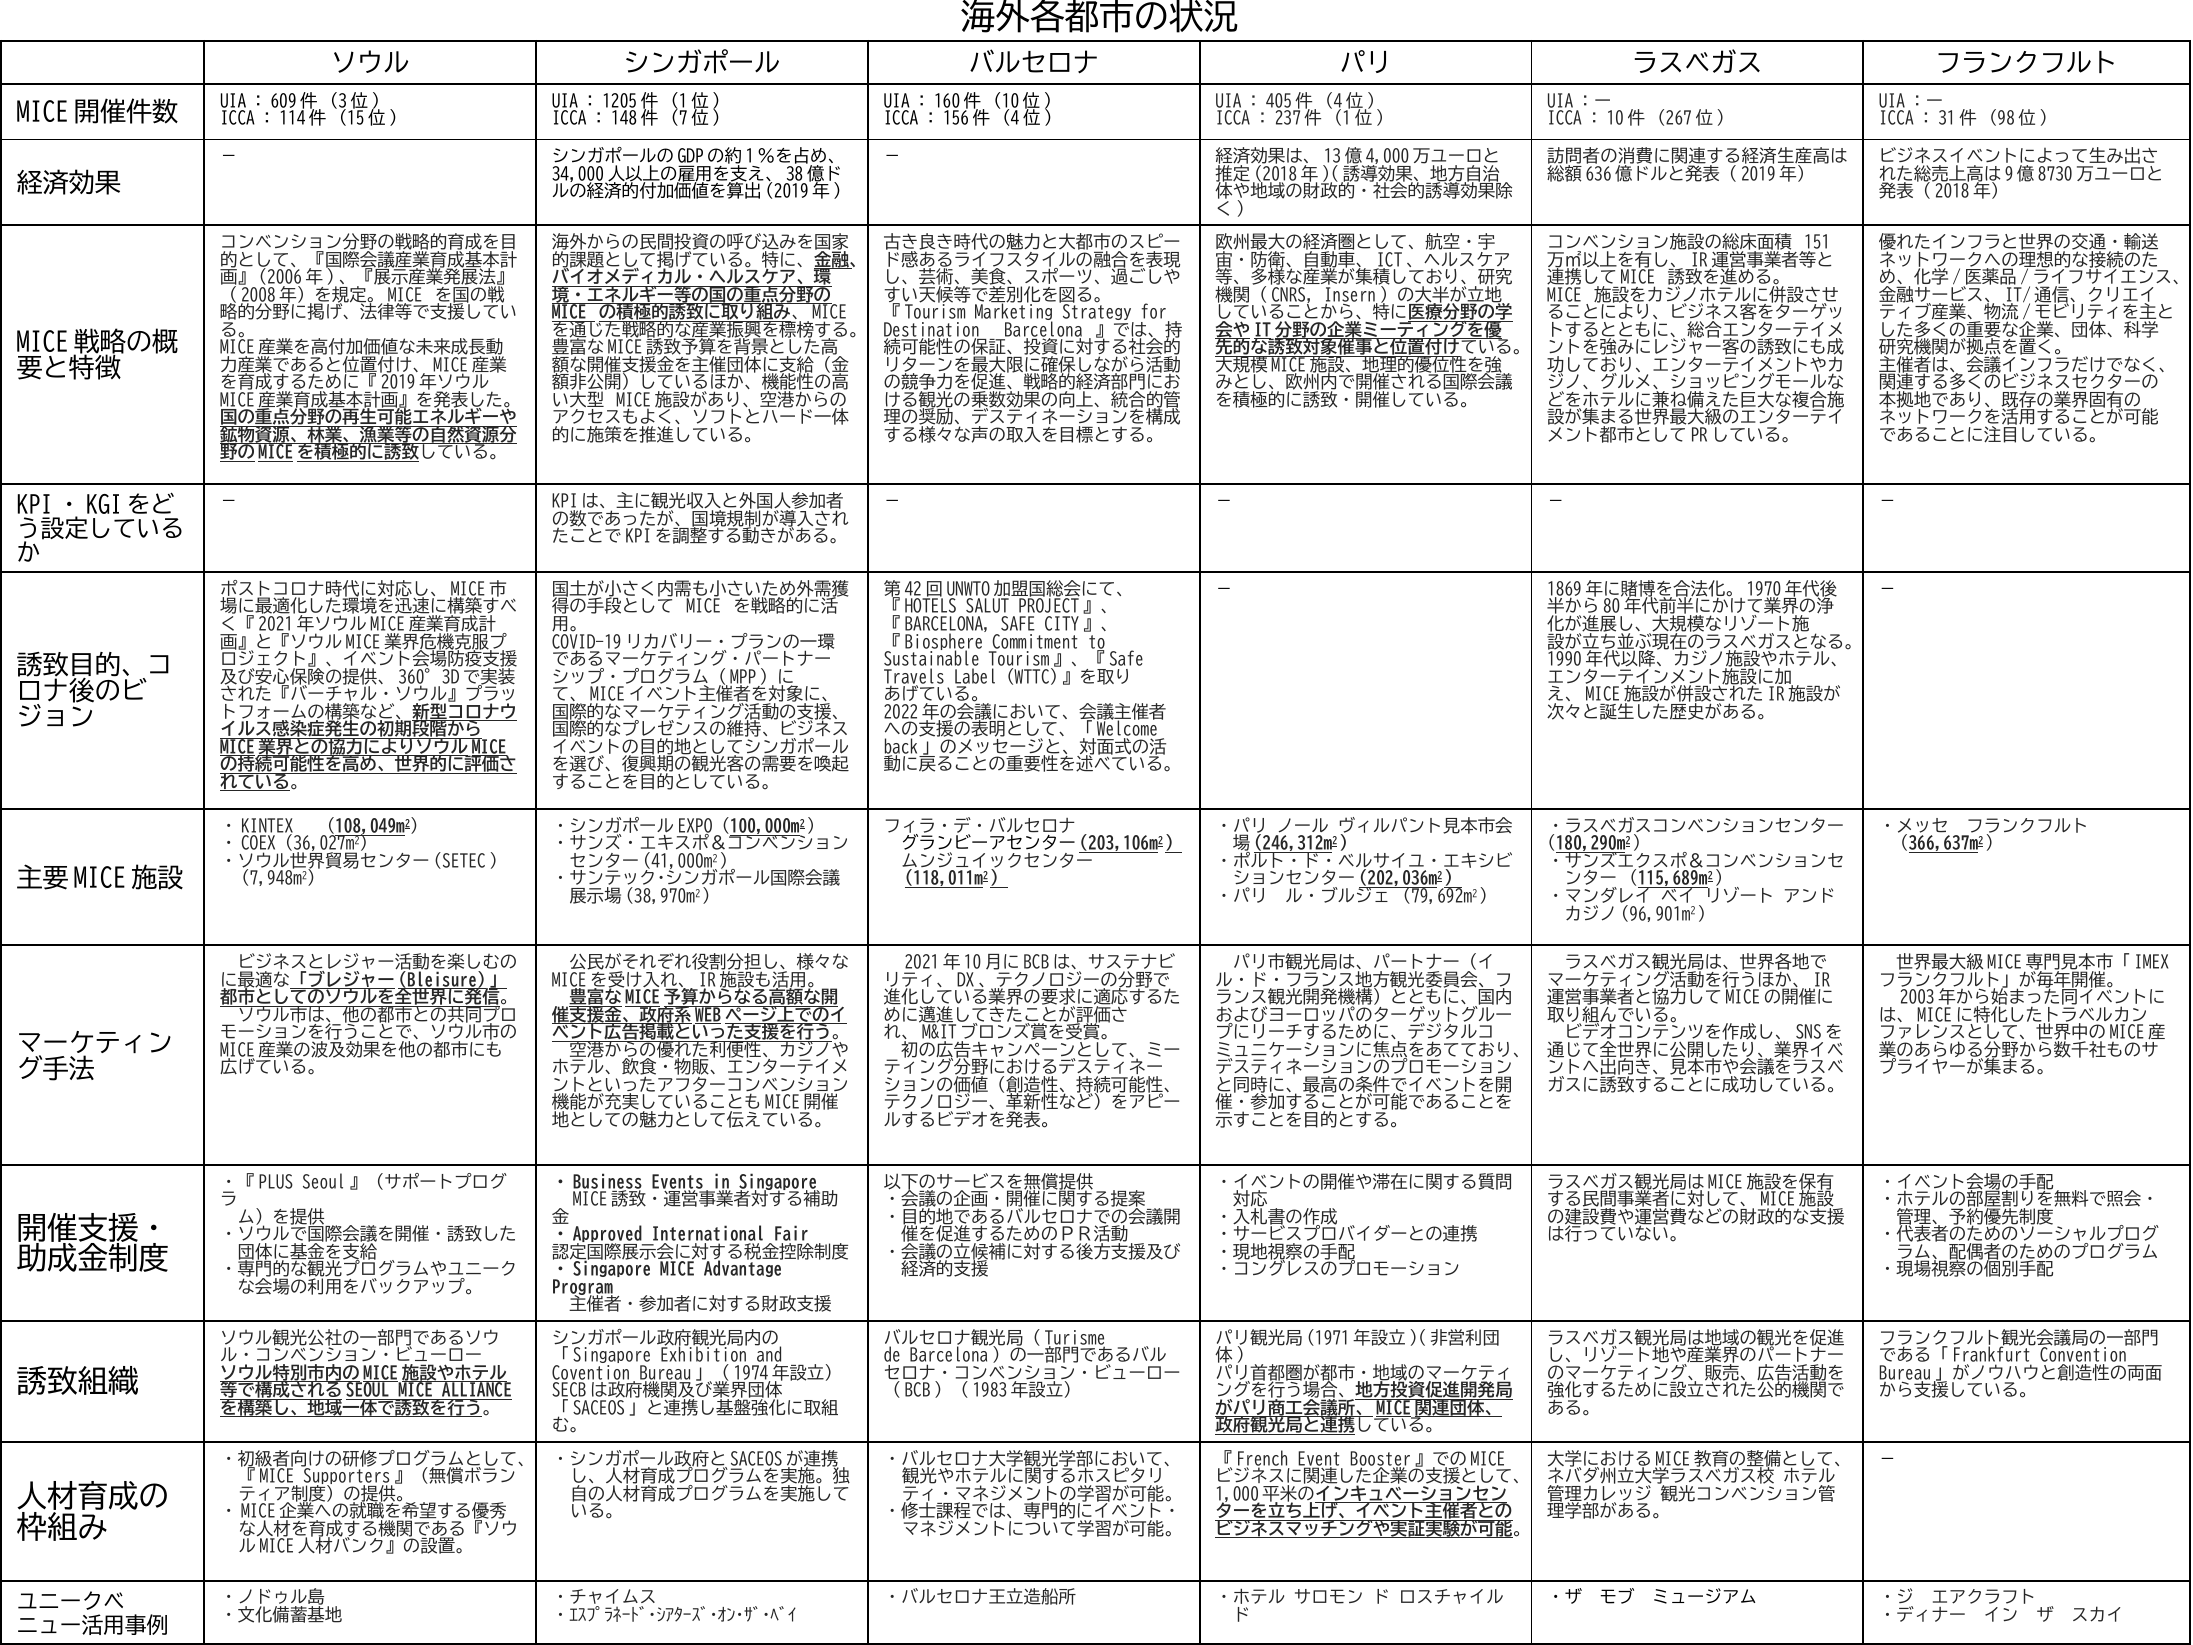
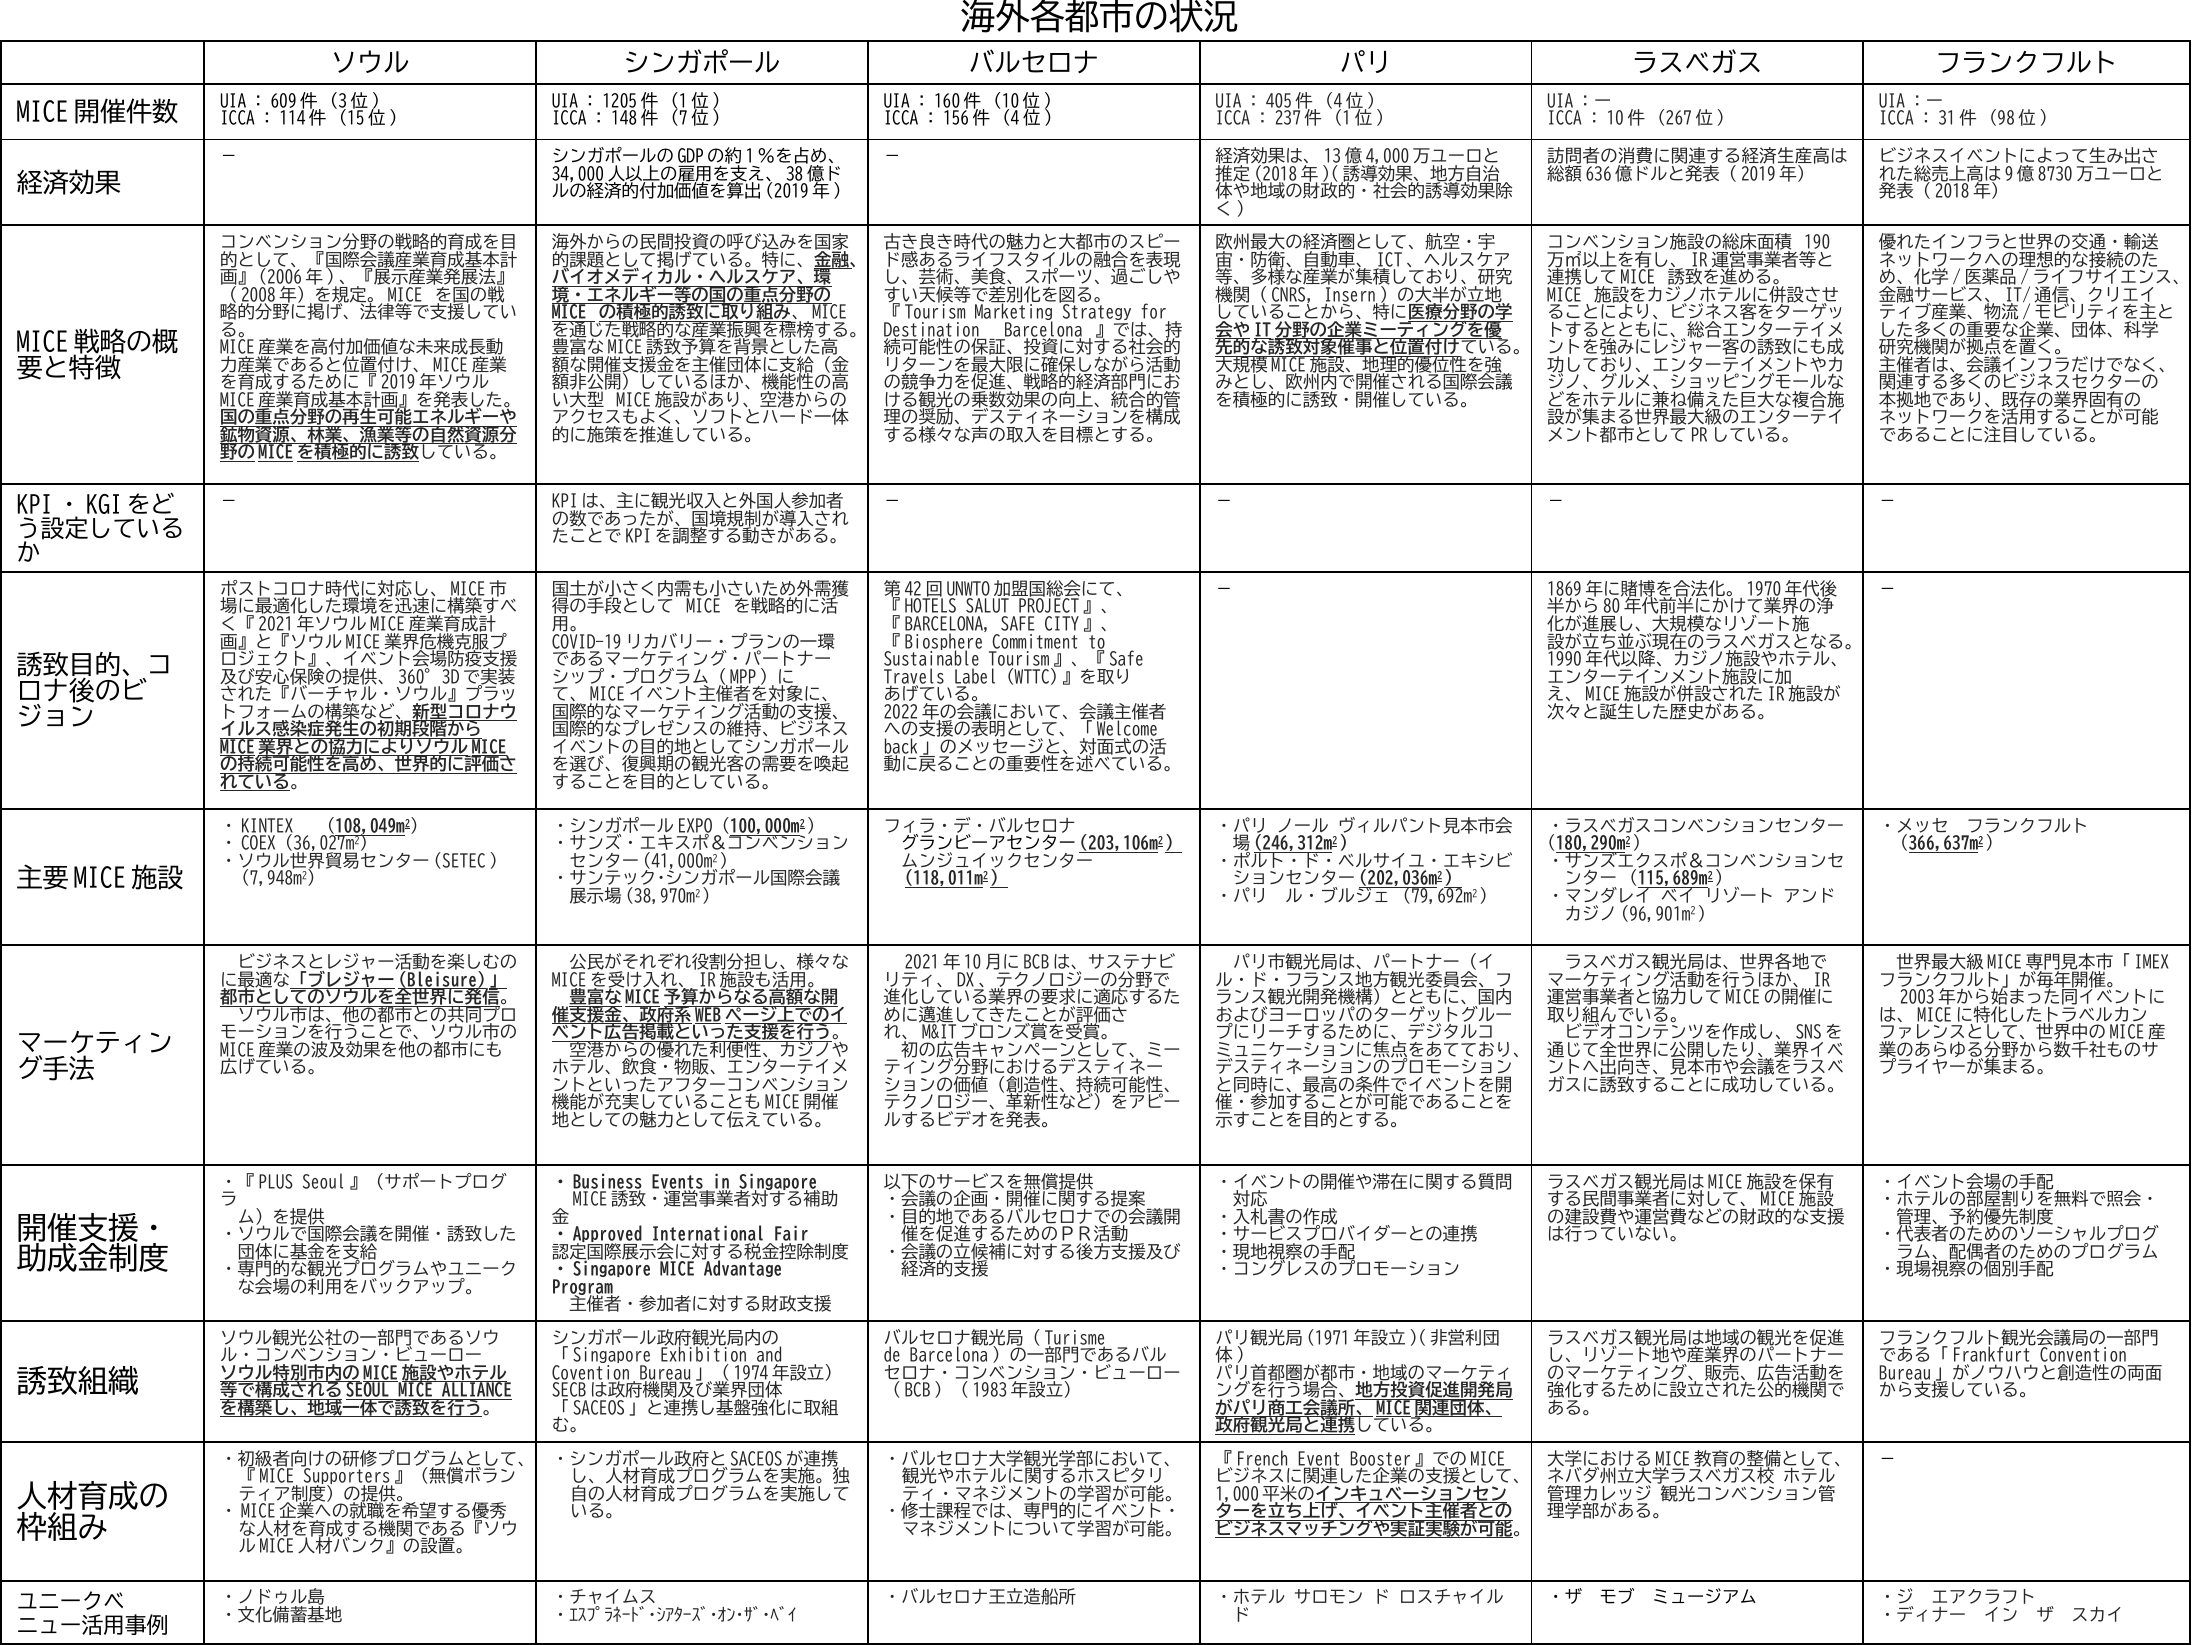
151: 151 -> 190 (1817, 243)
